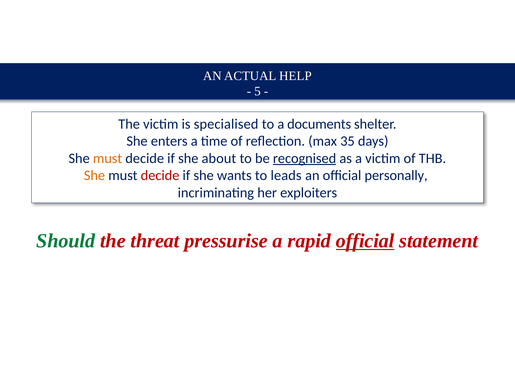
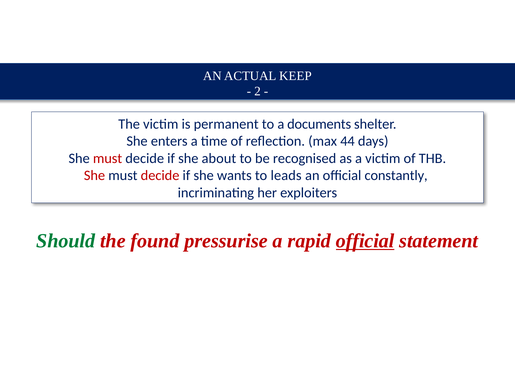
HELP: HELP -> KEEP (295, 76)
5: 5 -> 2 (257, 91)
specialised: specialised -> permanent (226, 124)
35: 35 -> 44 (347, 141)
must colour: orange -> red (108, 158)
recognised underline: present -> none (305, 158)
She colour: orange -> red (94, 175)
personally: personally -> constantly (396, 175)
threat: threat -> found (155, 240)
